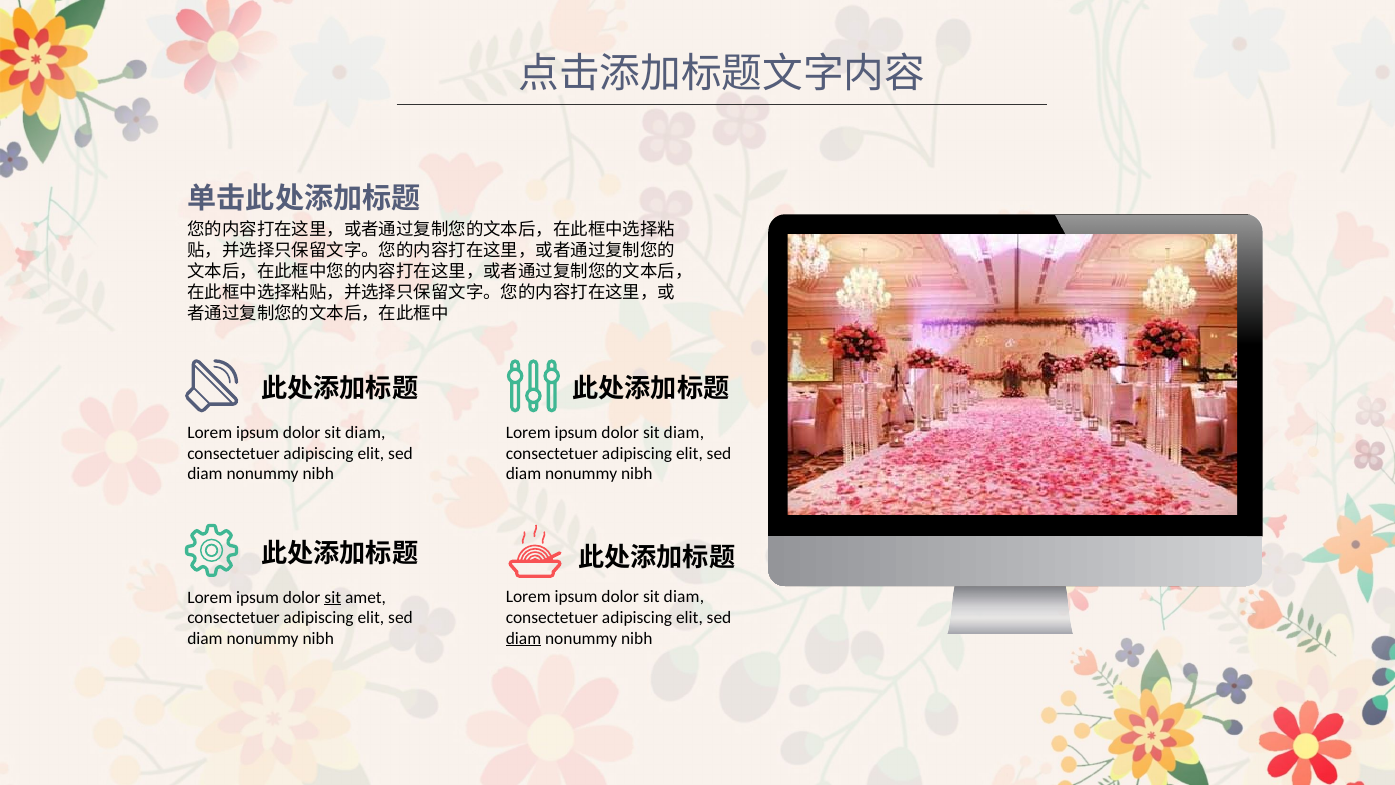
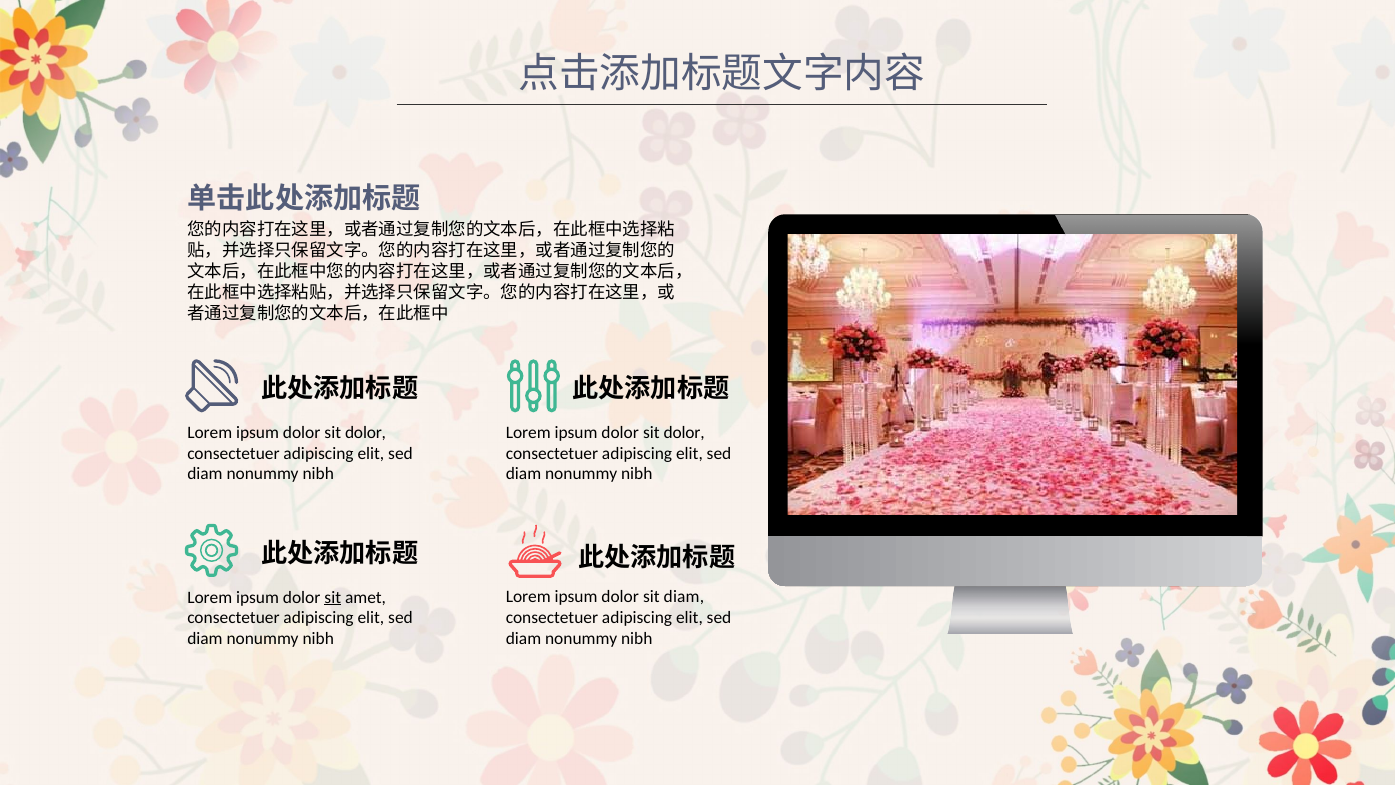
diam: diam -> dolor (366, 432)
diam: diam -> dolor (684, 432)
diam underline: present -> none (524, 638)
